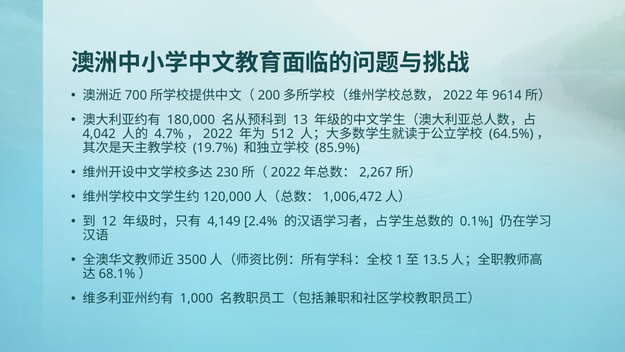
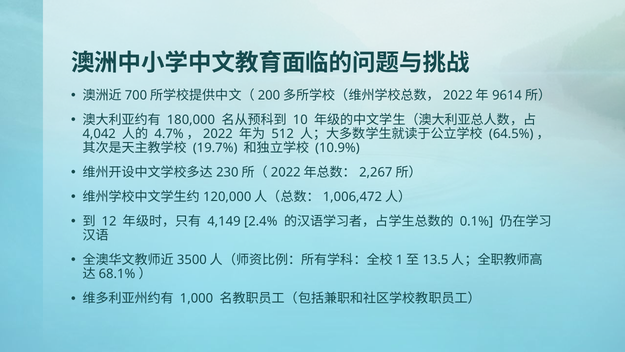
13: 13 -> 10 (300, 120)
85.9%: 85.9% -> 10.9% (337, 148)
